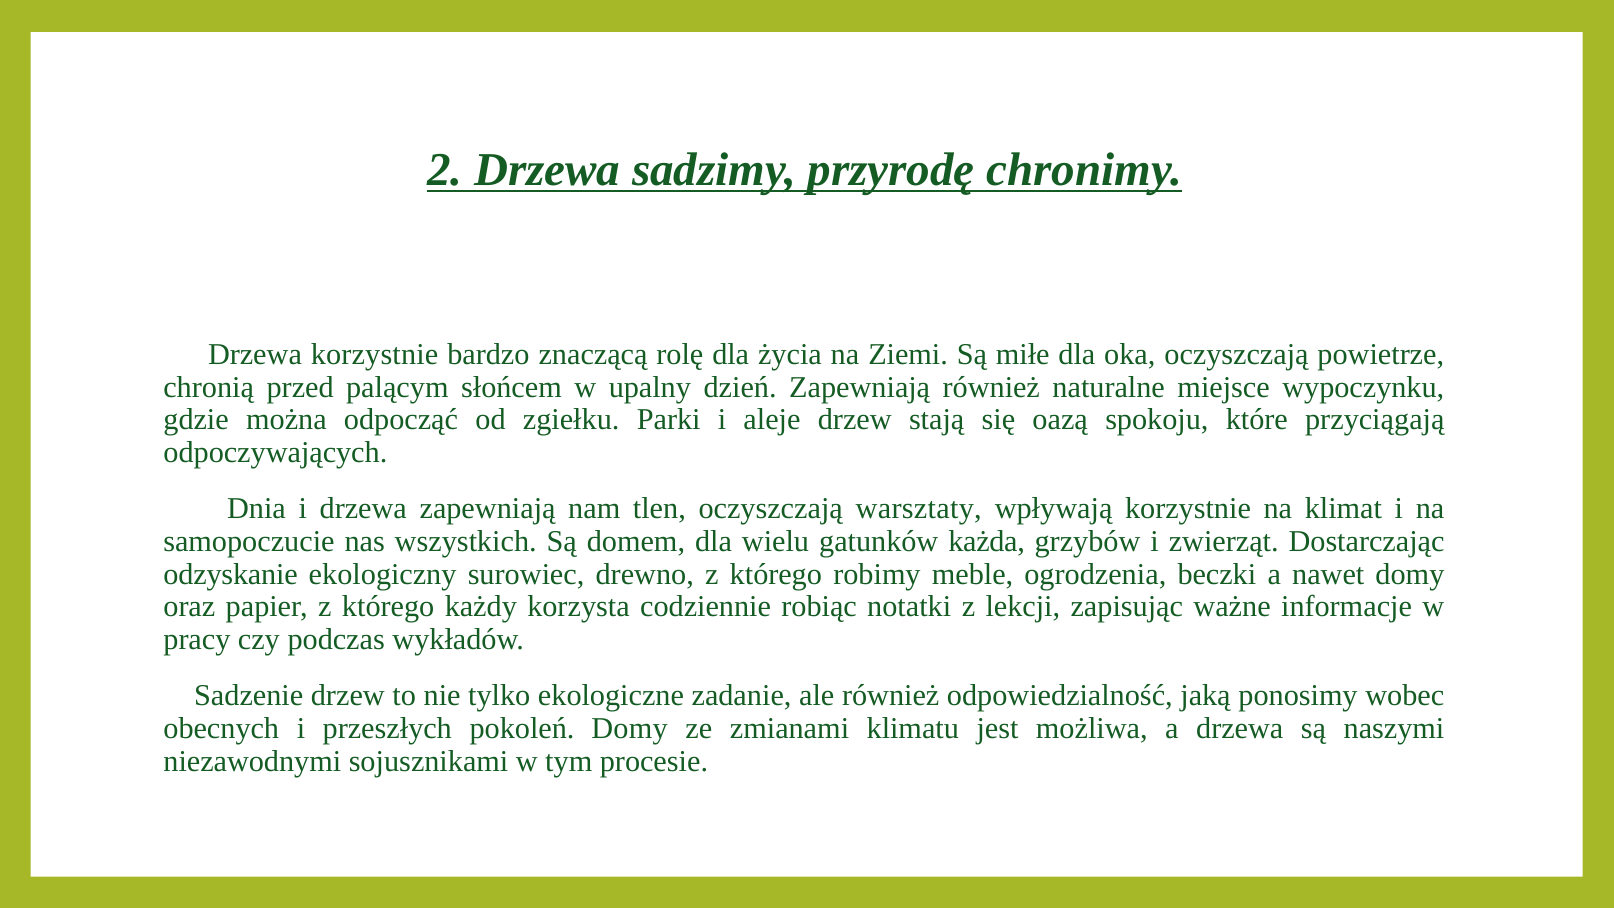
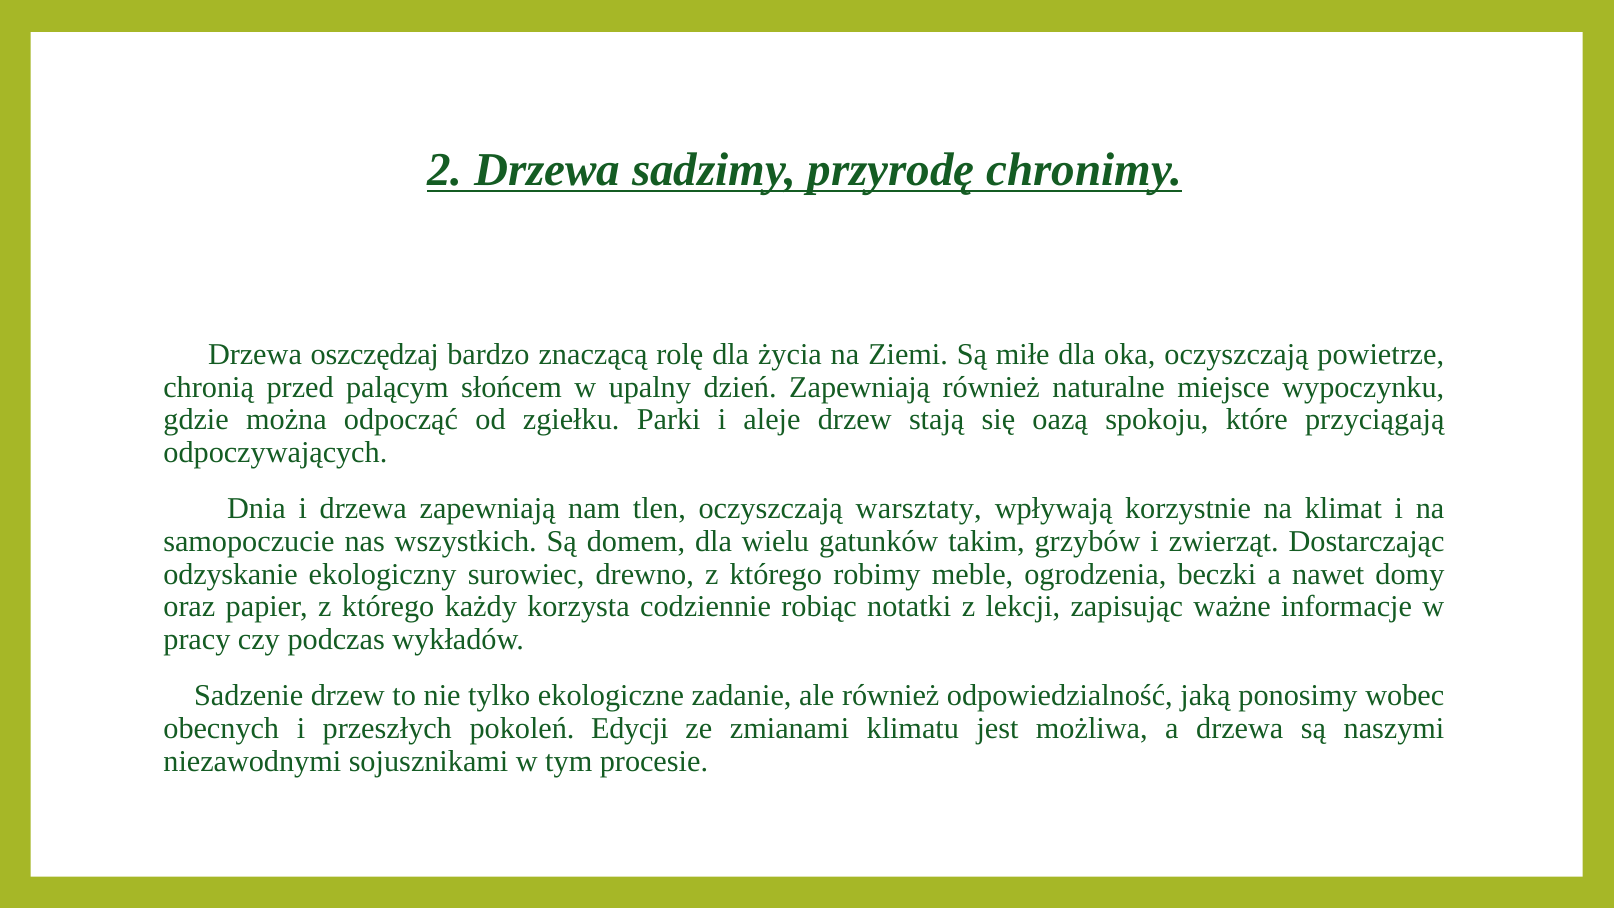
Drzewa korzystnie: korzystnie -> oszczędzaj (375, 354)
każda: każda -> takim (986, 541)
pokoleń Domy: Domy -> Edycji (630, 728)
